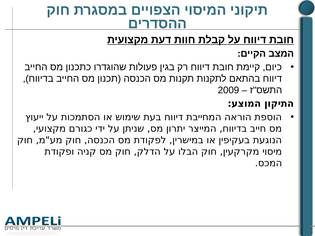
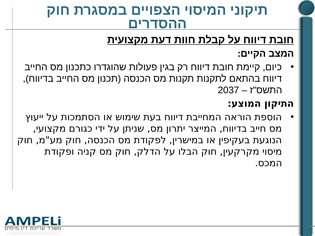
2009: 2009 -> 2037 (228, 90)
